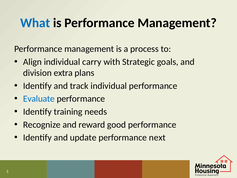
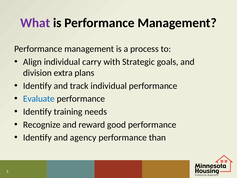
What colour: blue -> purple (35, 23)
update: update -> agency (83, 137)
next: next -> than (157, 137)
